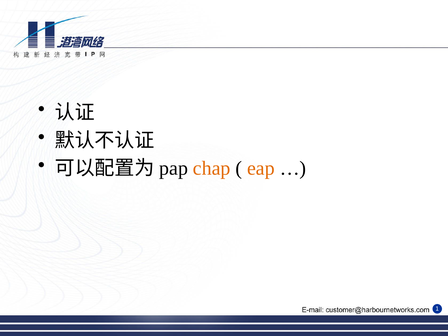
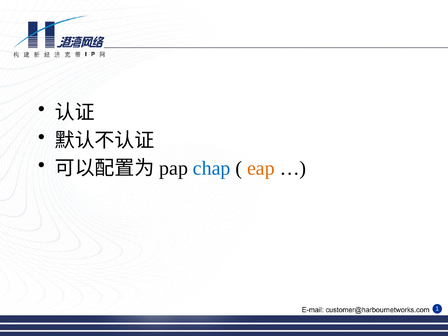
chap colour: orange -> blue (212, 168)
